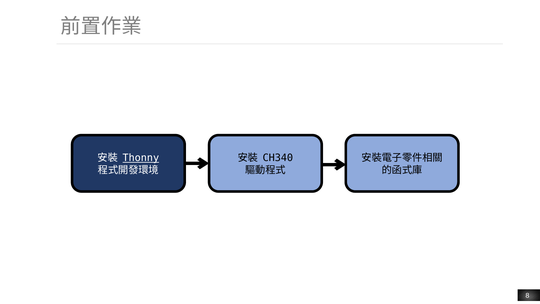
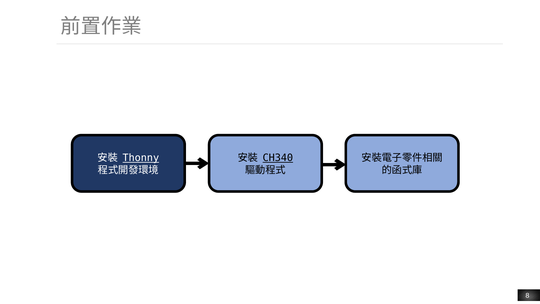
CH340 underline: none -> present (278, 158)
